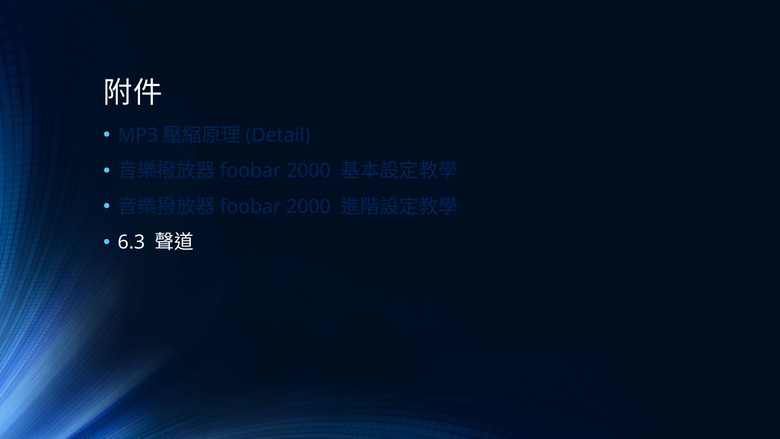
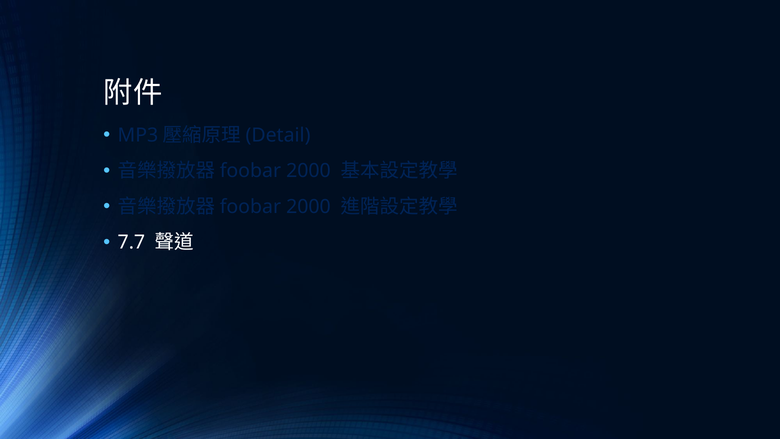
6.3: 6.3 -> 7.7 (131, 242)
